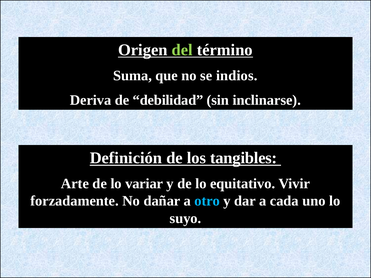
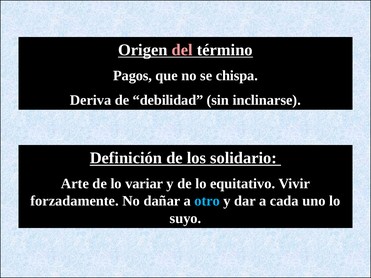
del colour: light green -> pink (182, 50)
Suma: Suma -> Pagos (133, 76)
indios: indios -> chispa (237, 76)
tangibles: tangibles -> solidario (244, 158)
